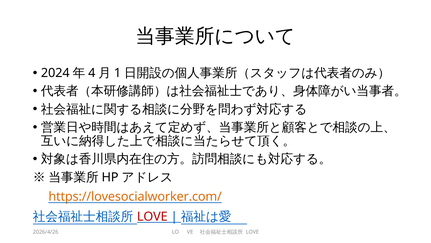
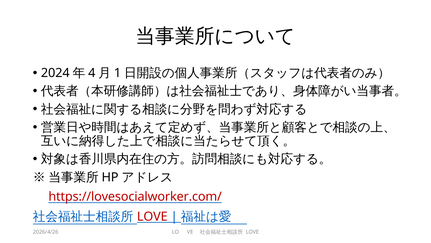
https://lovesocialworker.com/ colour: orange -> red (135, 196)
